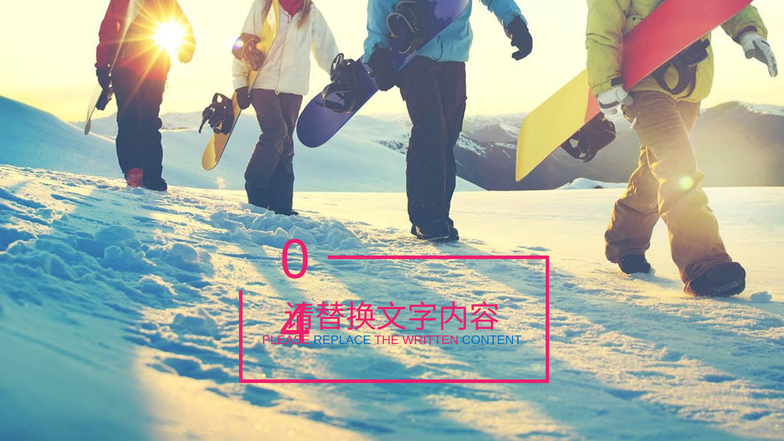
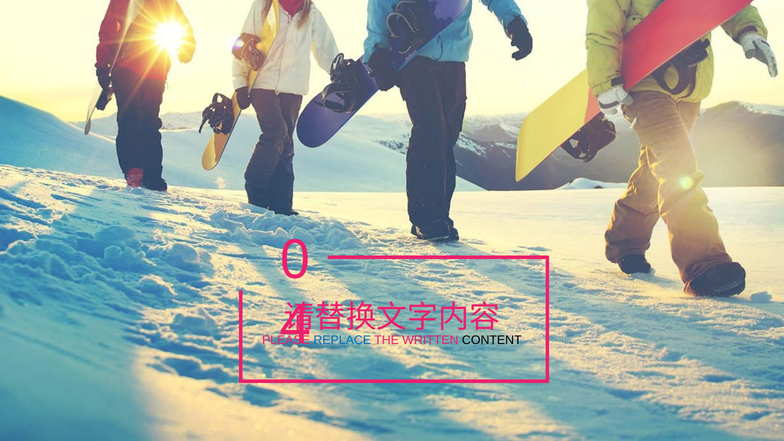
CONTENT colour: blue -> black (492, 340)
